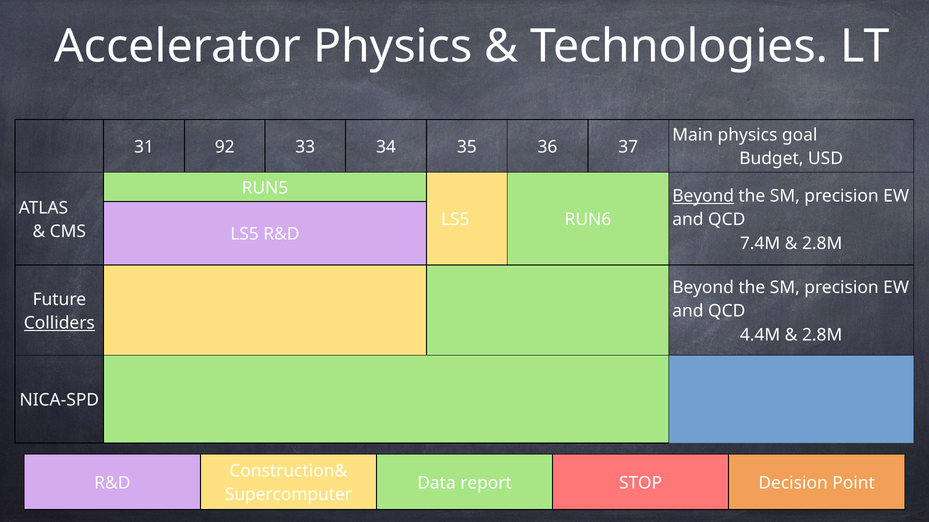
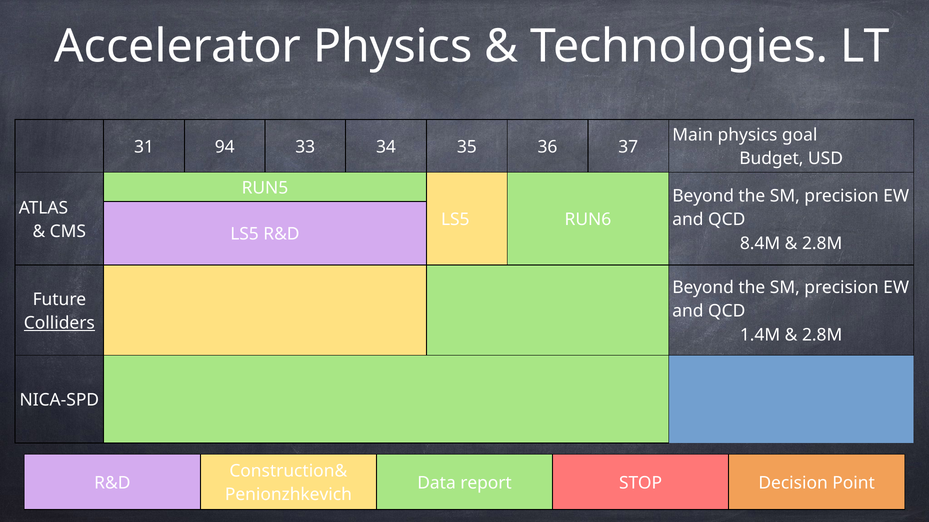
92: 92 -> 94 (225, 147)
Beyond underline: present -> none (703, 196)
7.4M: 7.4M -> 8.4M (760, 244)
4.4M: 4.4M -> 1.4M (760, 335)
Supercomputer: Supercomputer -> Penionzhkevich (288, 495)
